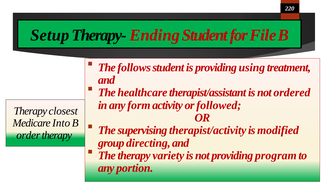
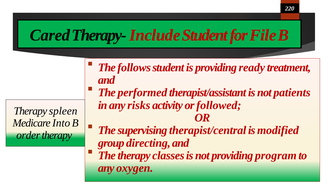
Setup: Setup -> Cared (50, 35)
Ending: Ending -> Include (155, 35)
using: using -> ready (252, 67)
healthcare: healthcare -> performed (142, 92)
ordered: ordered -> patients (292, 92)
form: form -> risks (139, 105)
closest: closest -> spleen (63, 111)
therapist/activity: therapist/activity -> therapist/central (208, 130)
variety: variety -> classes (168, 155)
portion: portion -> oxygen (135, 168)
